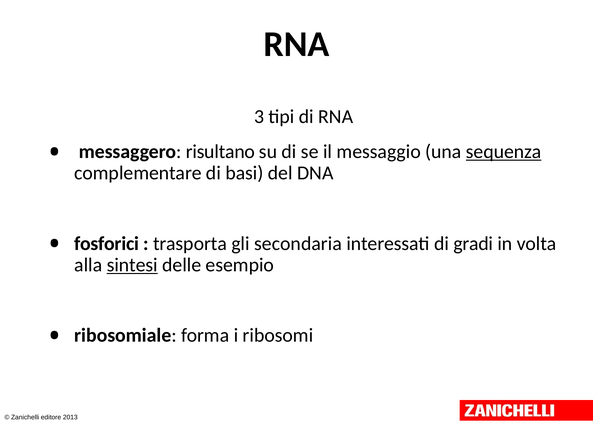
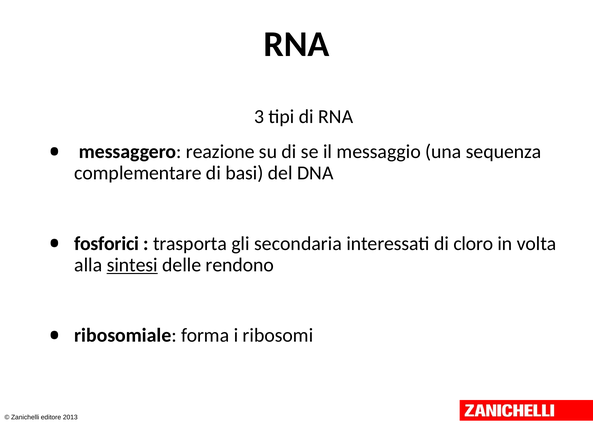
risultano: risultano -> reazione (220, 152)
sequenza underline: present -> none (504, 152)
gradi: gradi -> cloro (473, 243)
esempio: esempio -> rendono (240, 265)
